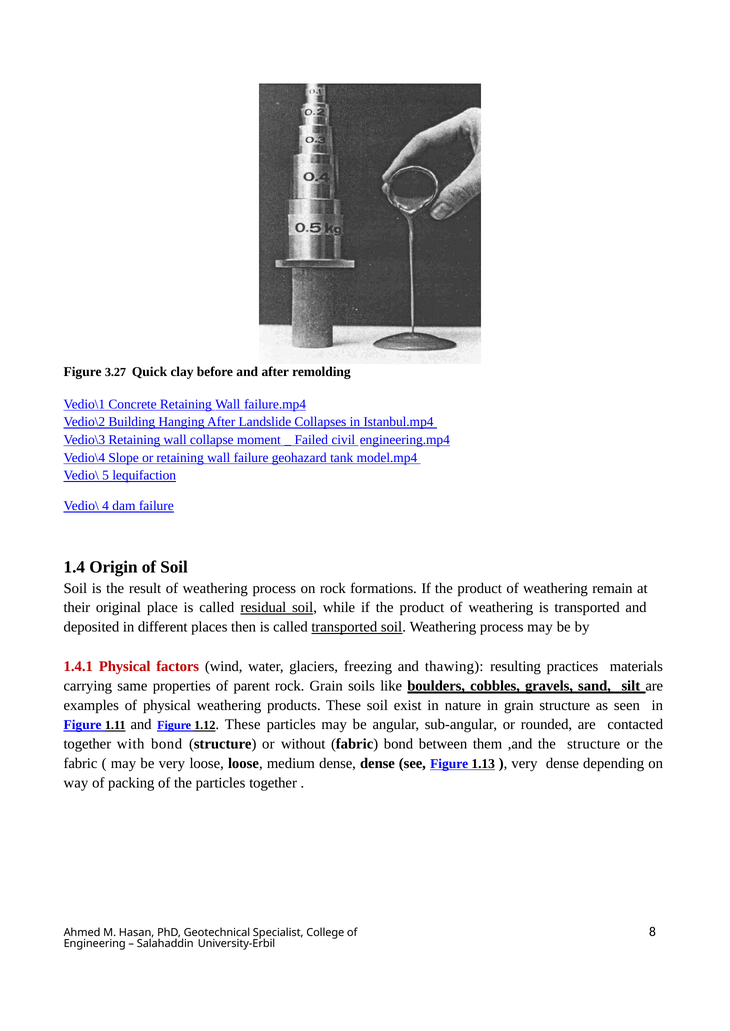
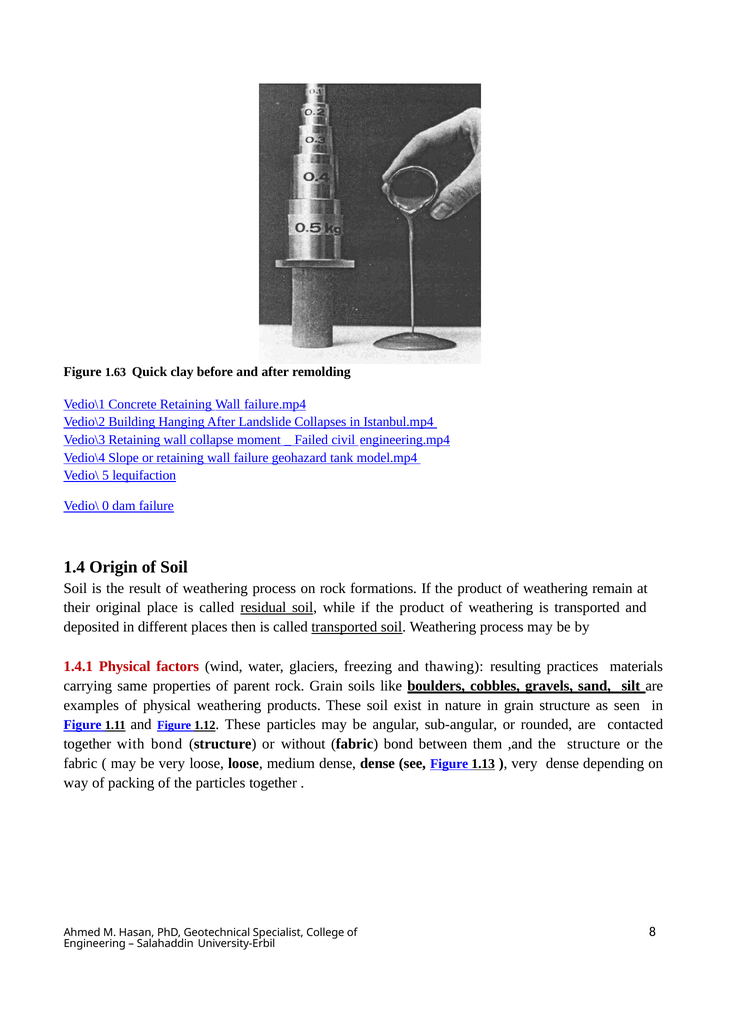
3.27: 3.27 -> 1.63 (116, 372)
4: 4 -> 0 (106, 506)
